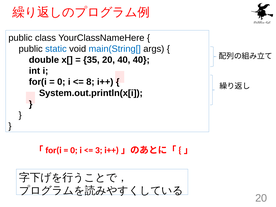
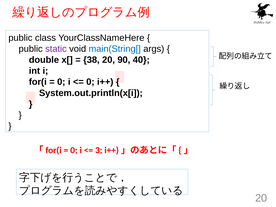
static colour: blue -> purple (56, 49)
35: 35 -> 38 (91, 60)
20 40: 40 -> 90 (124, 60)
8: 8 -> 0 (90, 82)
